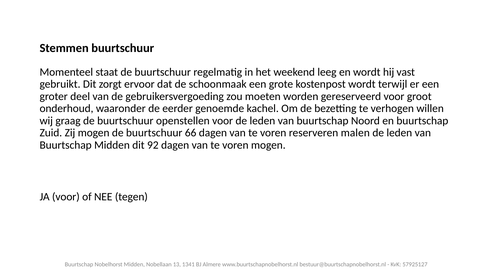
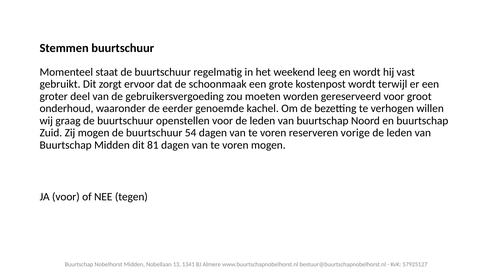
66: 66 -> 54 (191, 133)
malen: malen -> vorige (355, 133)
92: 92 -> 81 (153, 145)
